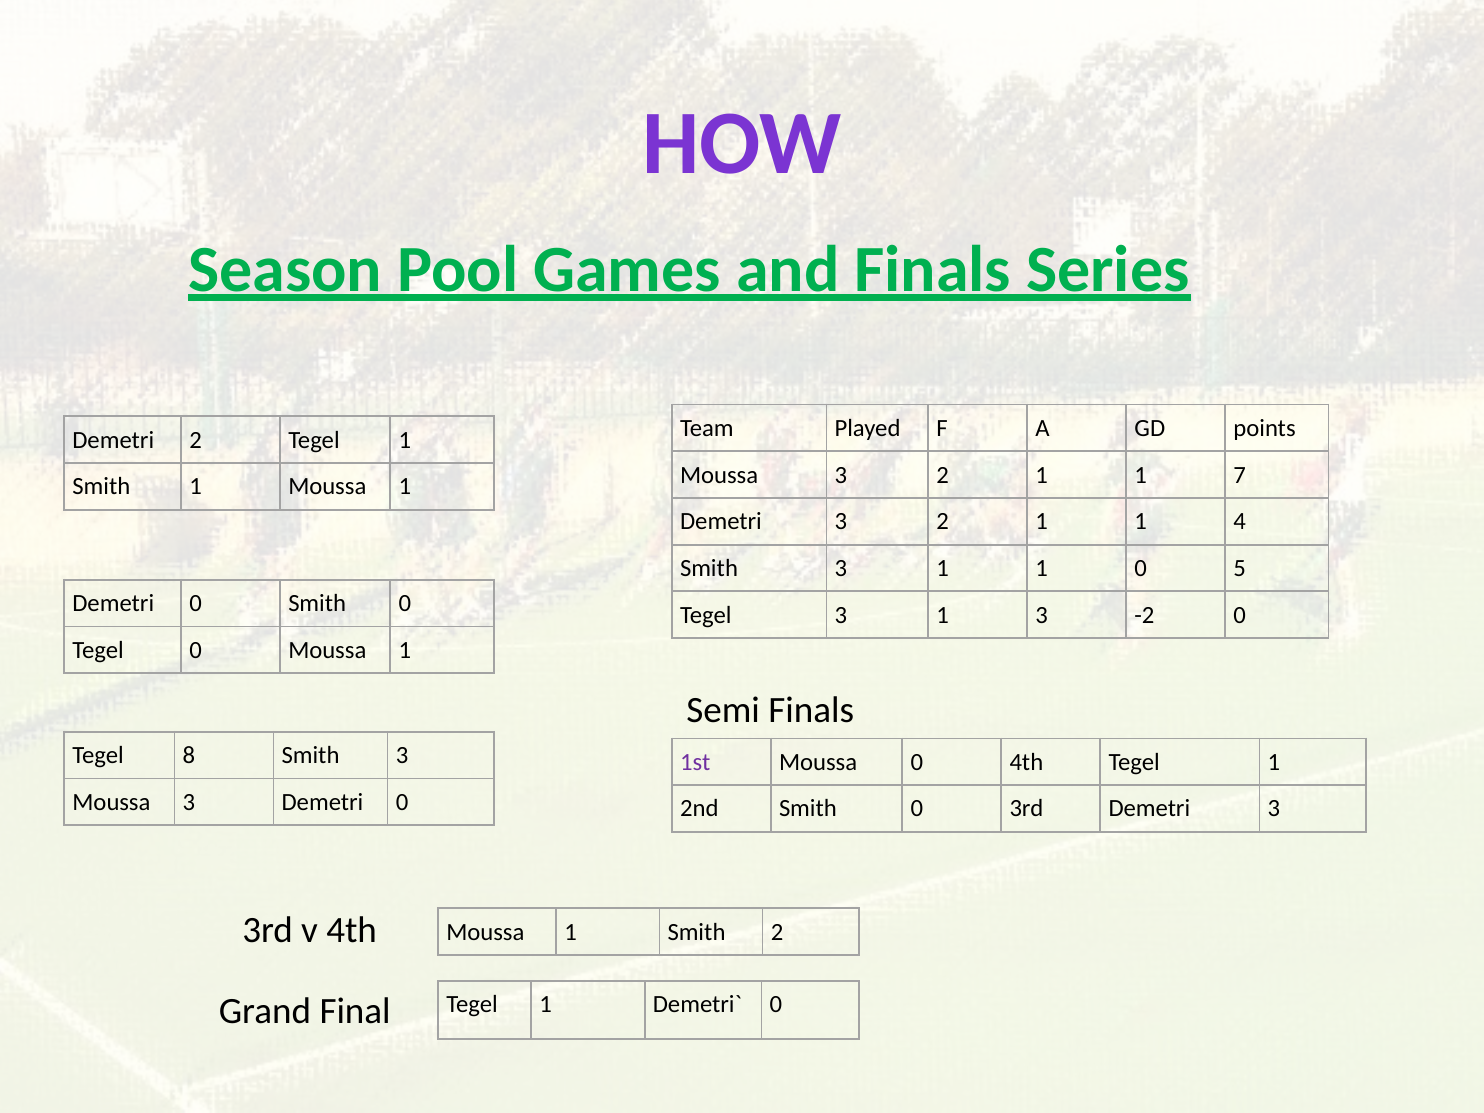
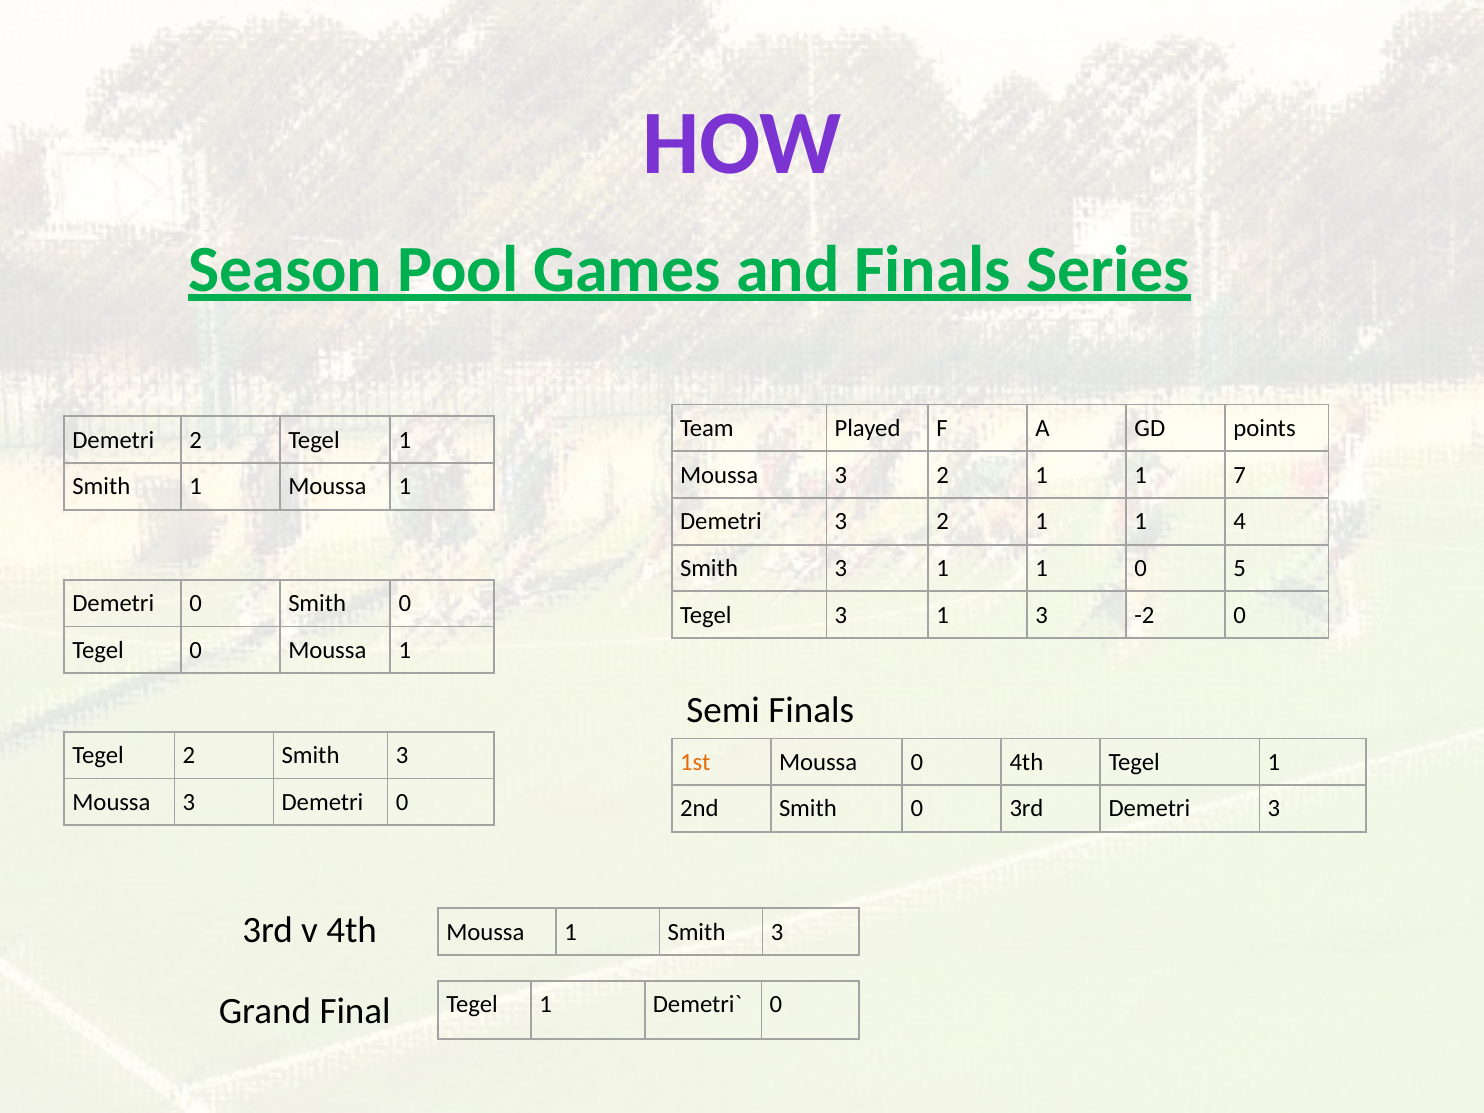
Tegel 8: 8 -> 2 (189, 755)
1st colour: purple -> orange (695, 762)
1 Smith 2: 2 -> 3 (777, 932)
